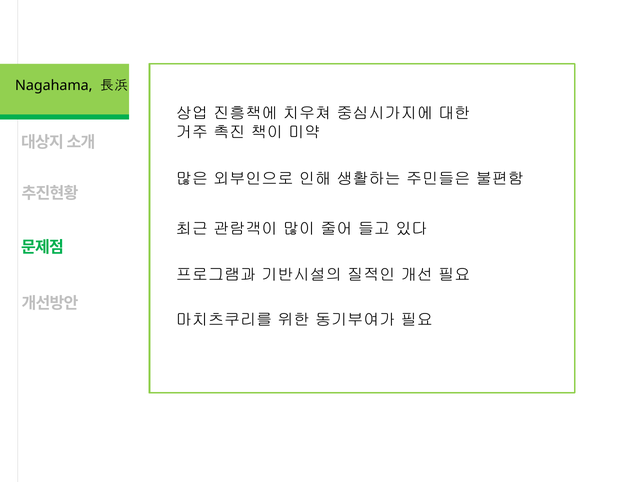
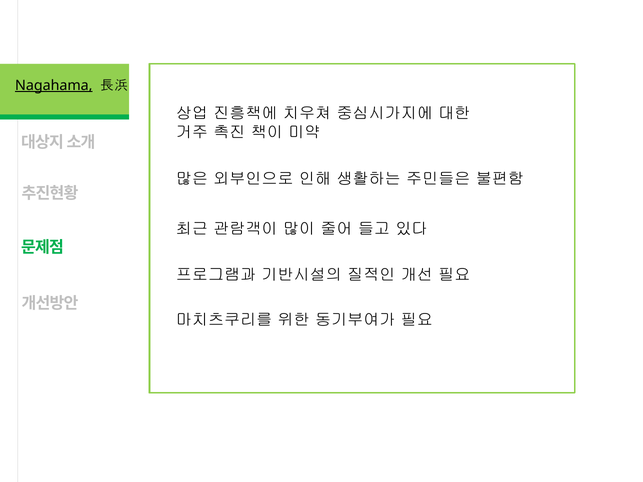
Nagahama underline: none -> present (54, 85)
